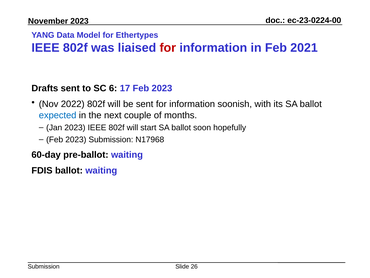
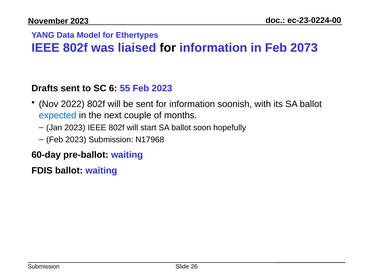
for colour: red -> black (168, 48)
2021: 2021 -> 2073 (304, 48)
17: 17 -> 55 (125, 88)
